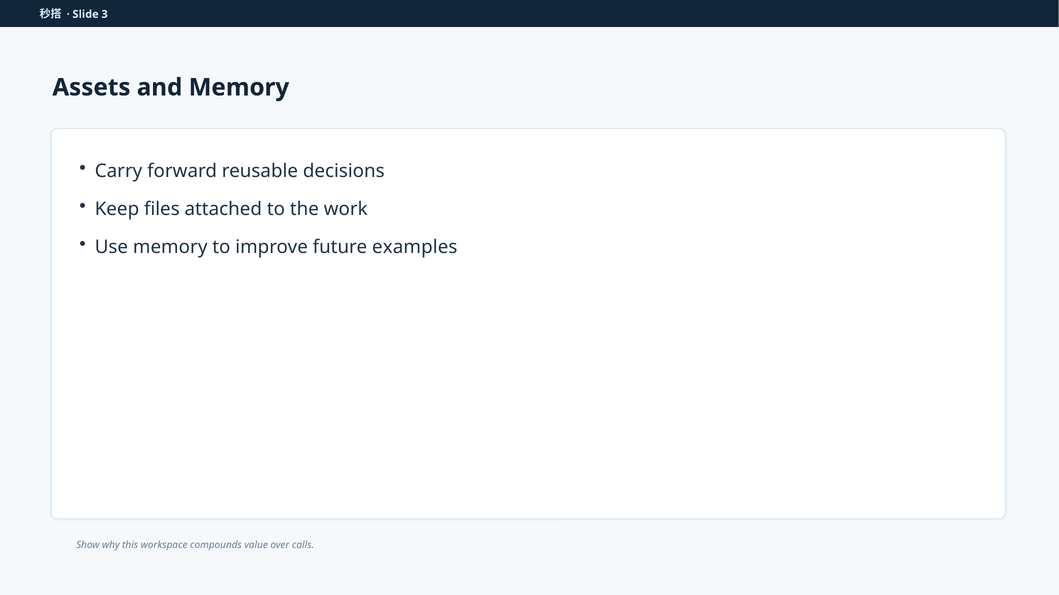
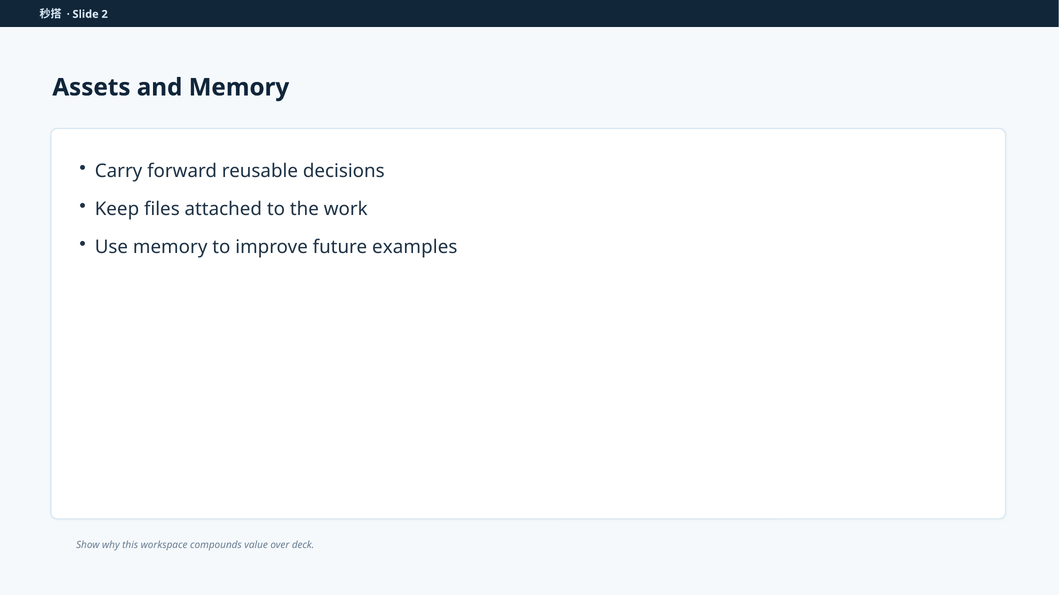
3: 3 -> 2 (105, 14)
calls: calls -> deck (303, 546)
